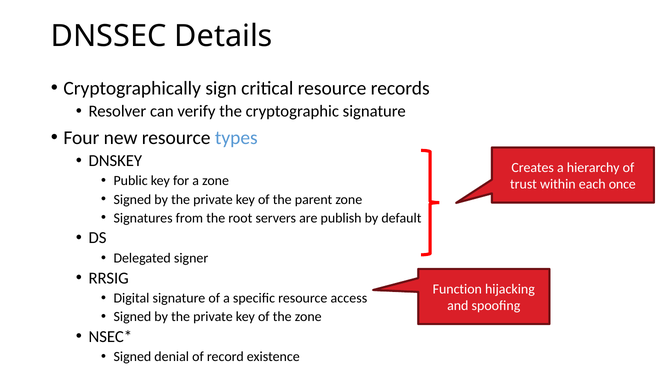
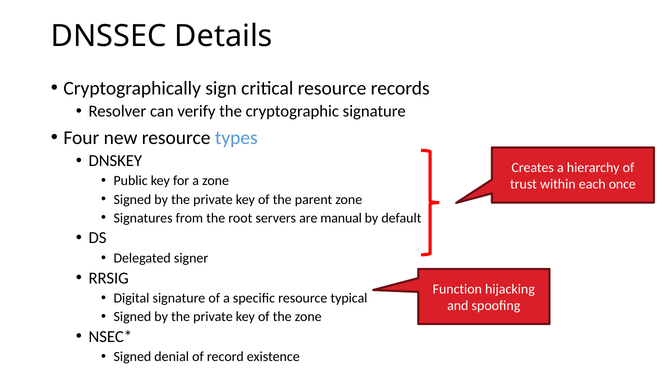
publish: publish -> manual (341, 218)
access: access -> typical (349, 298)
